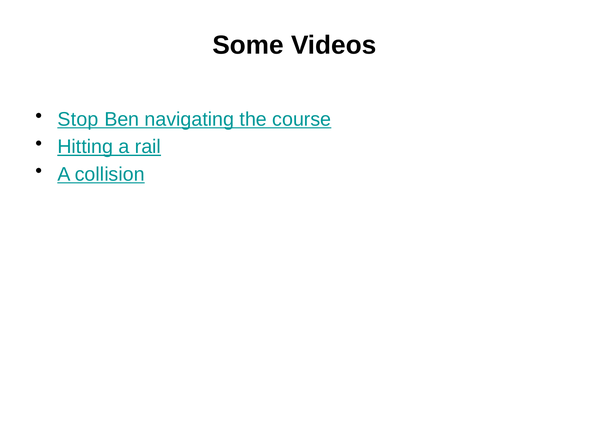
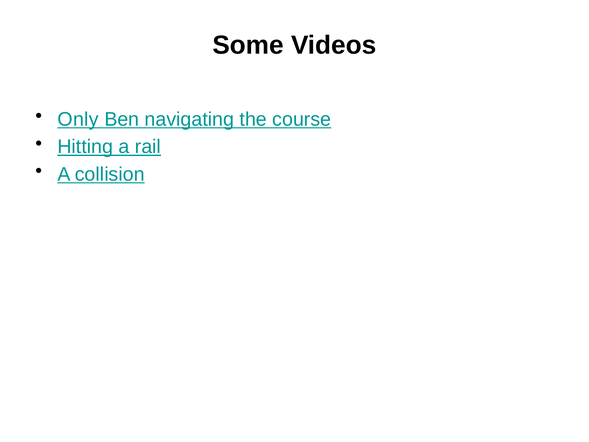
Stop: Stop -> Only (78, 119)
